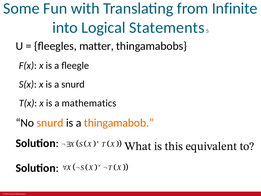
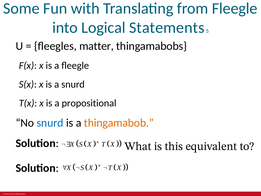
from Infinite: Infinite -> Fleegle (235, 9)
mathematics: mathematics -> propositional (89, 103)
snurd colour: orange -> blue (50, 123)
